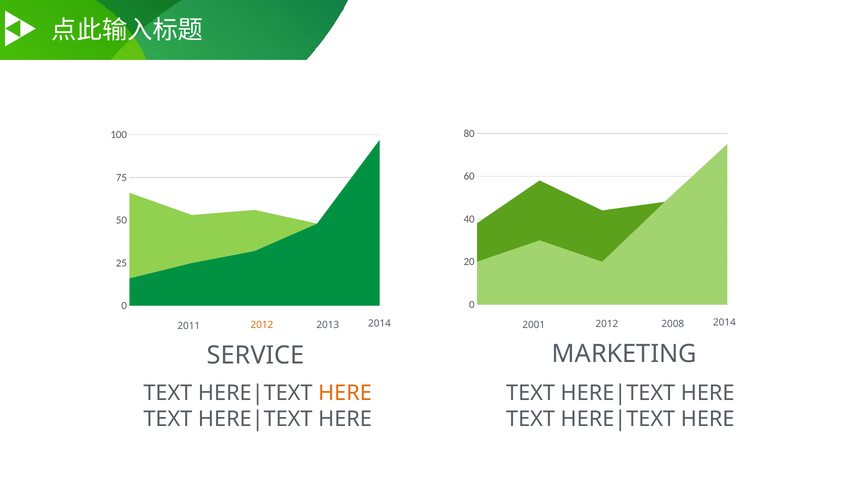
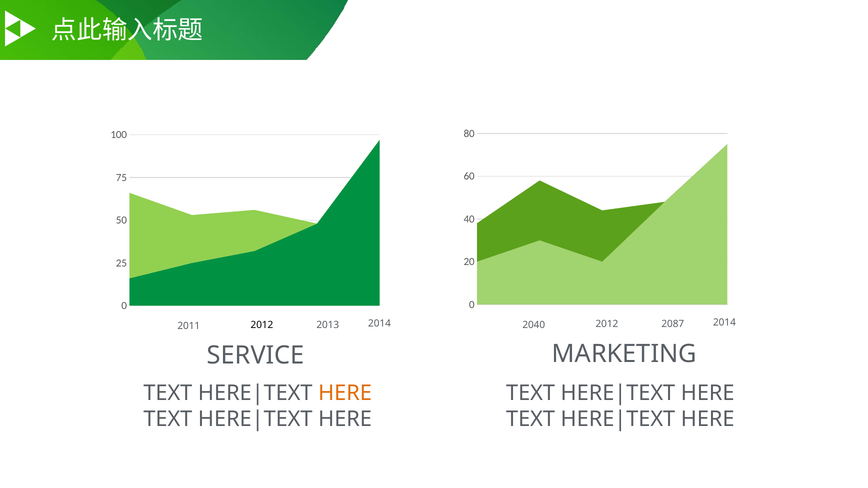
2012 colour: orange -> black (262, 325)
2001: 2001 -> 2040 (534, 325)
2008: 2008 -> 2087 (673, 324)
